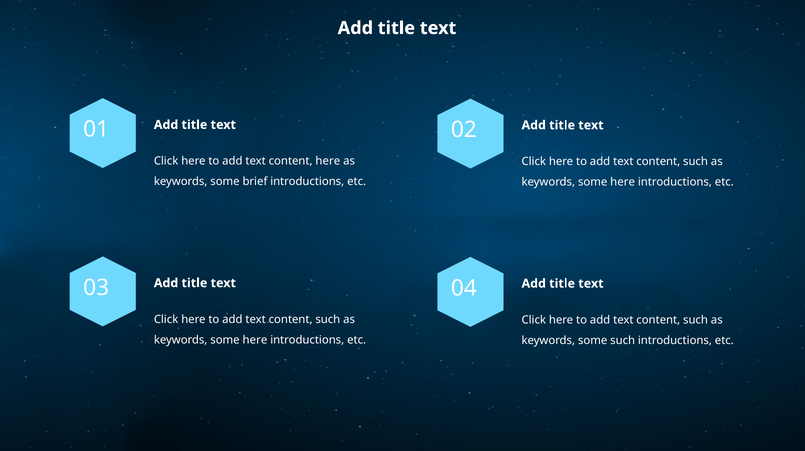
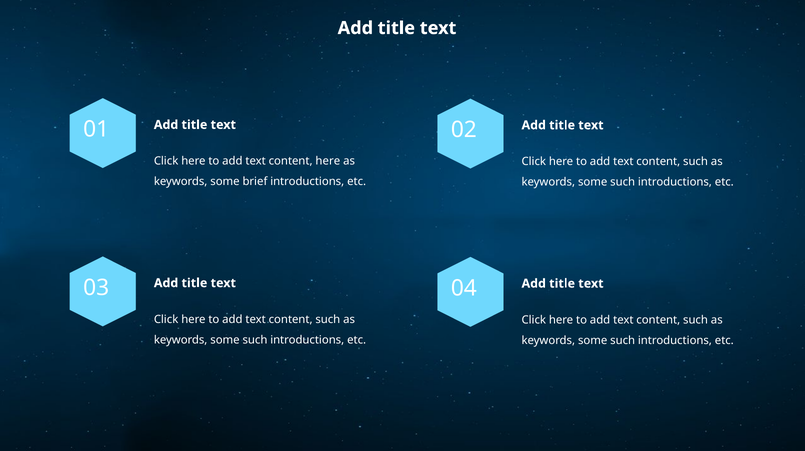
here: here -> such (623, 182)
here: here -> such (255, 340)
